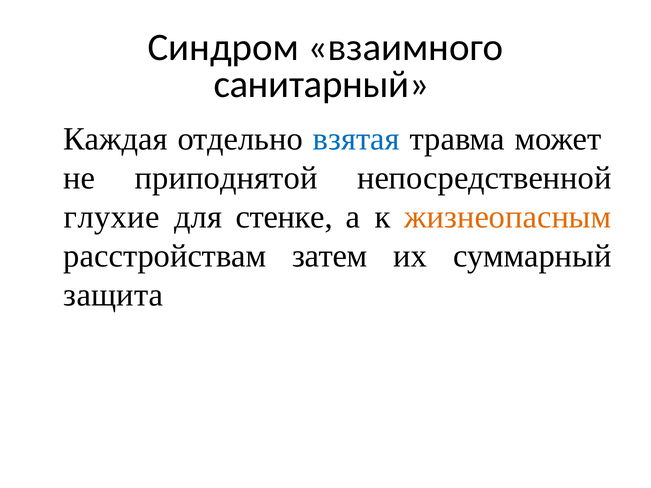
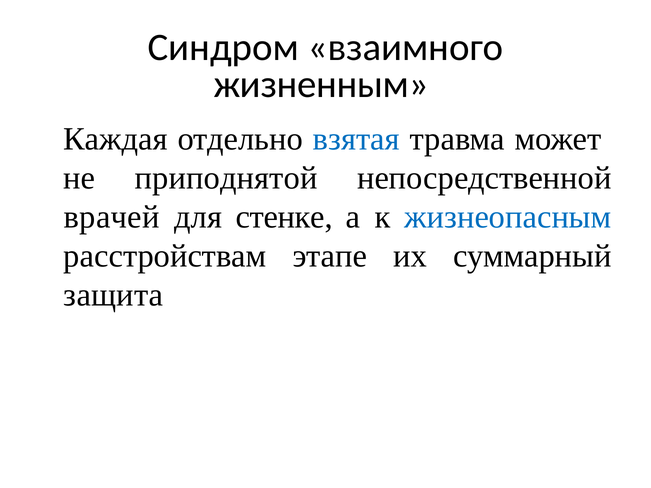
санитарный: санитарный -> жизненным (321, 85)
глухие: глухие -> врачей (112, 217)
жизнеопасным colour: orange -> blue (508, 217)
затем: затем -> этапе (330, 256)
